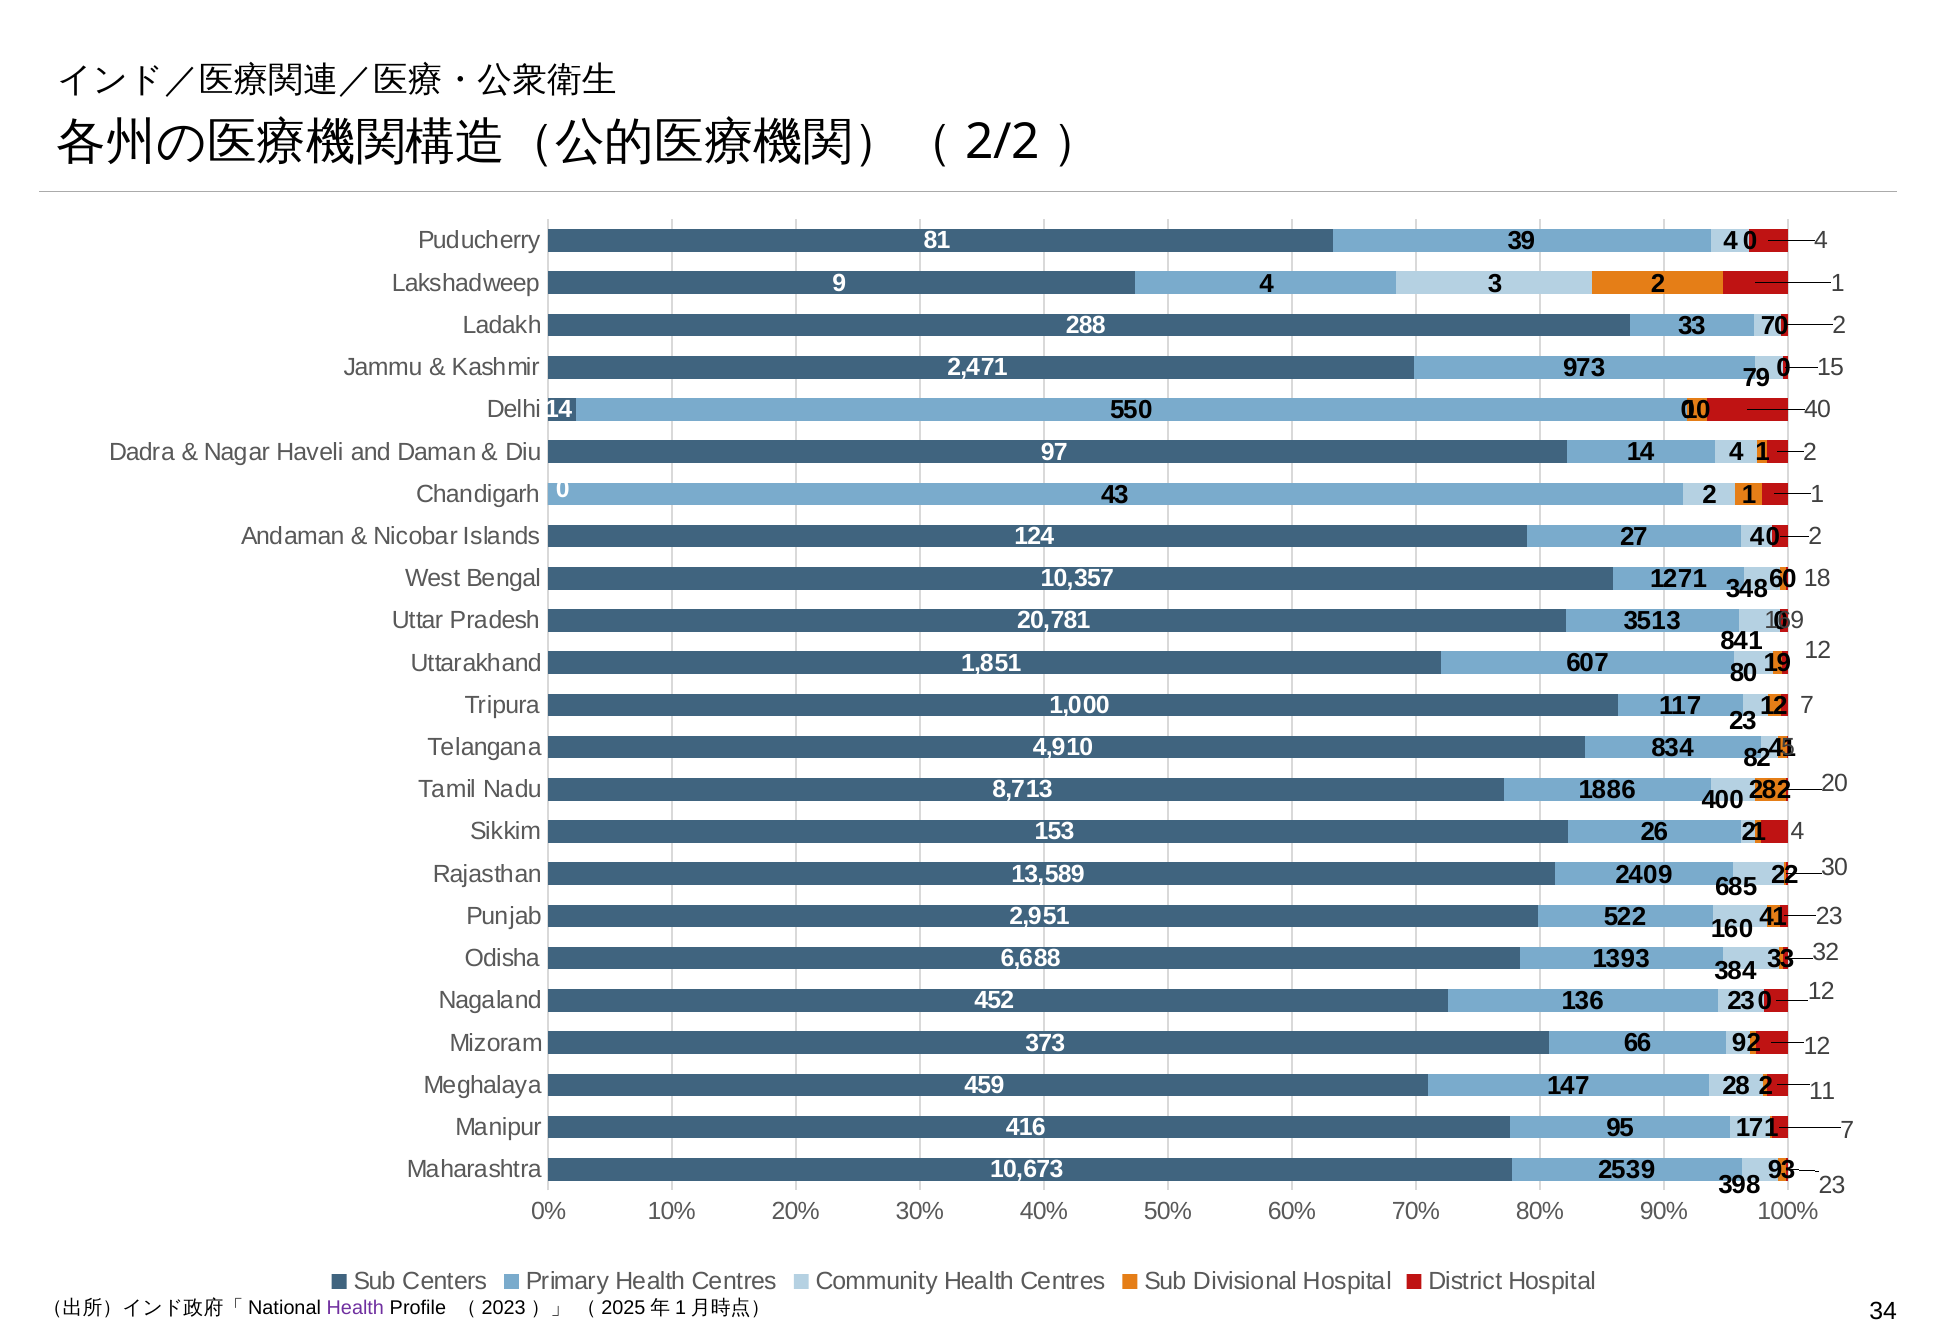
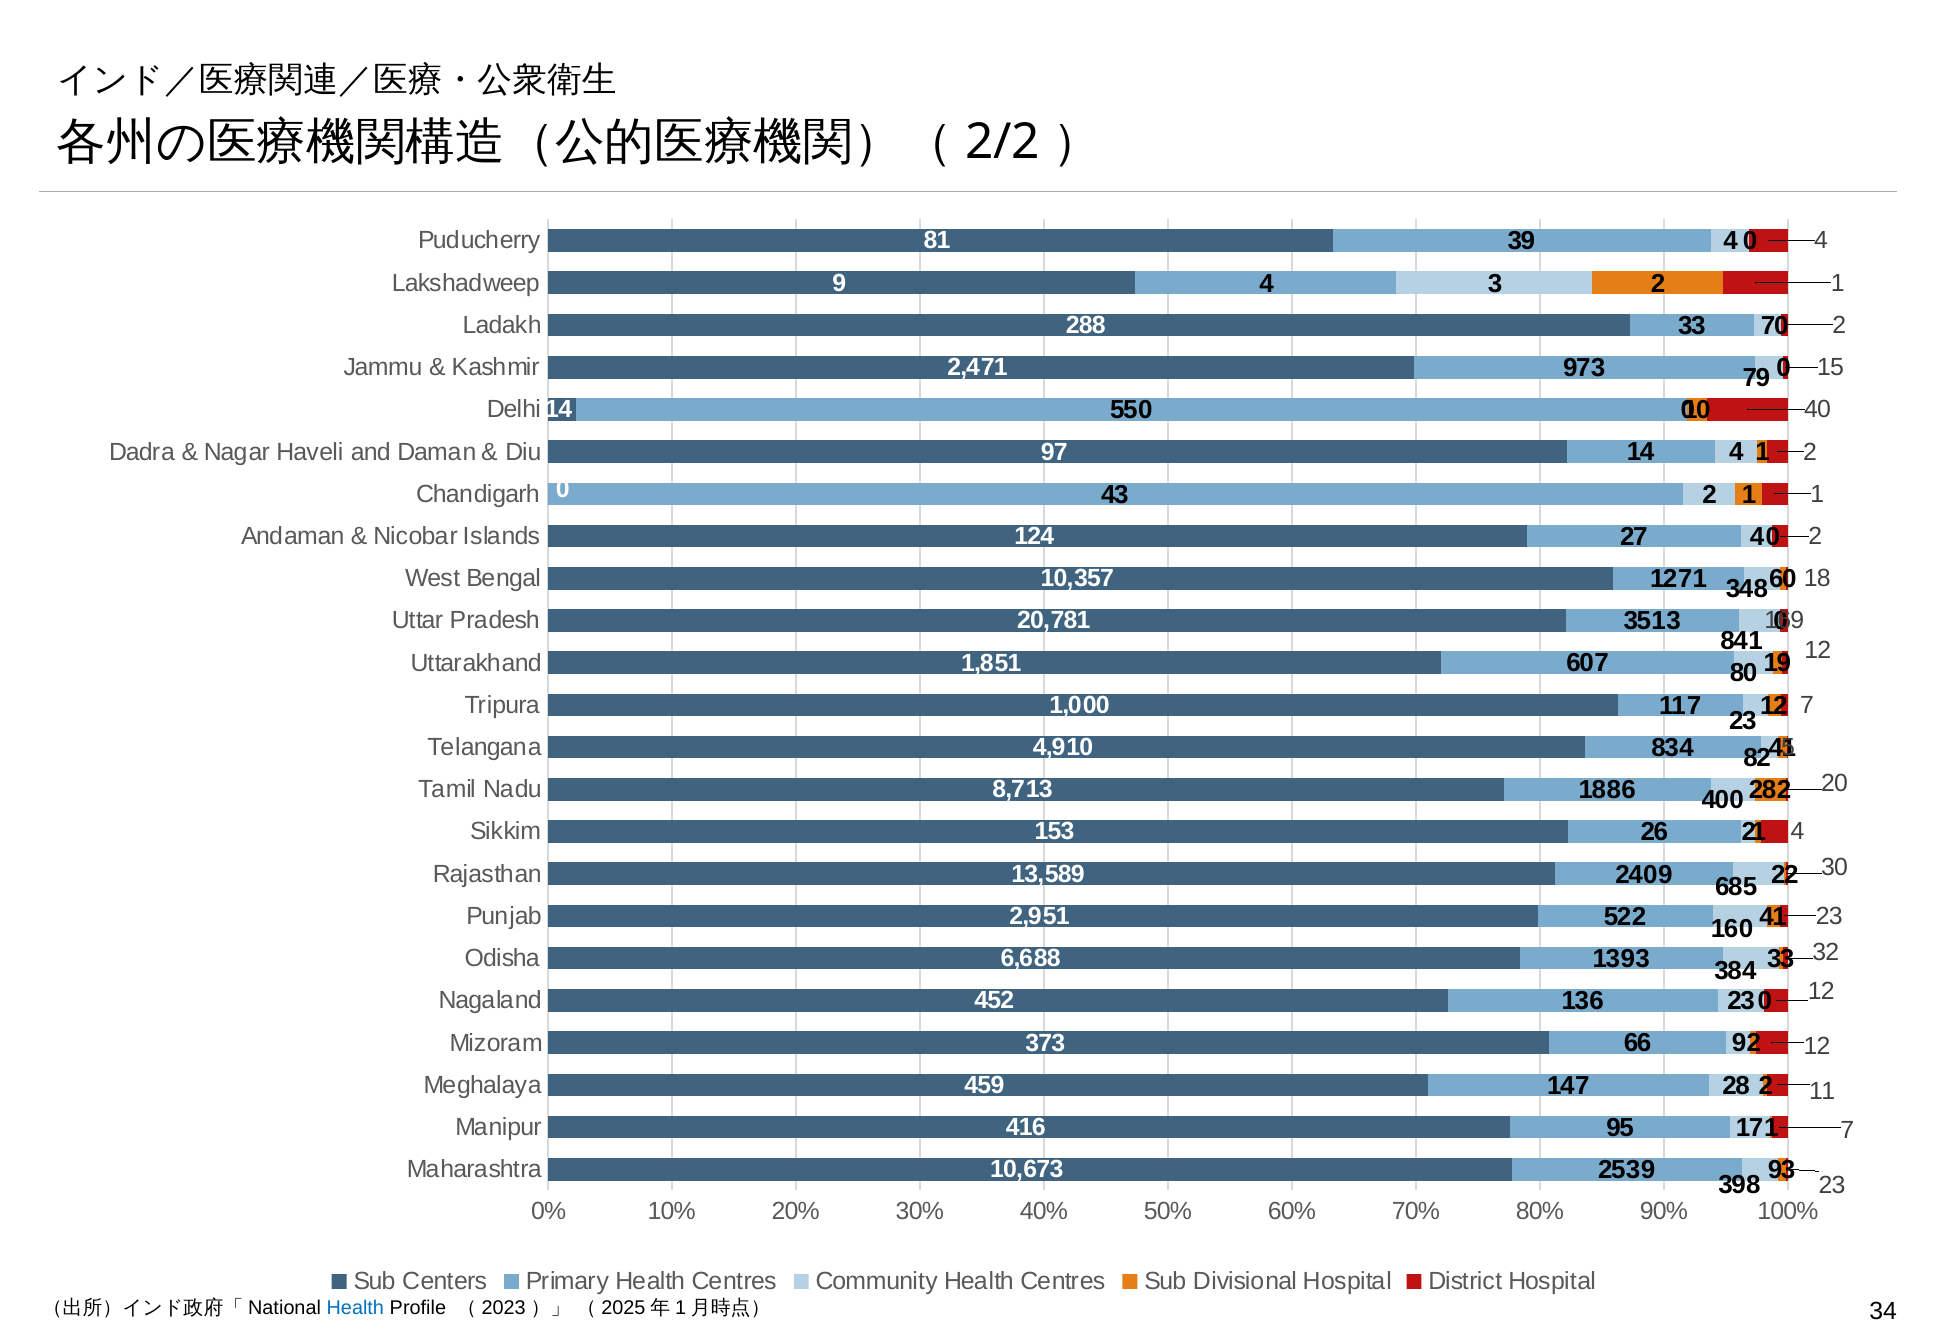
Health colour: purple -> blue (355, 1308)
